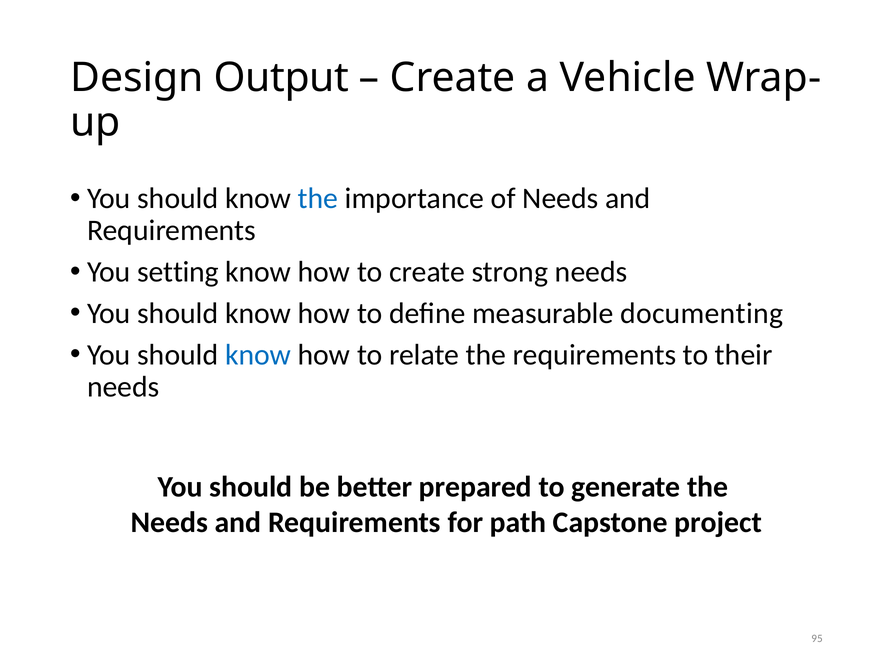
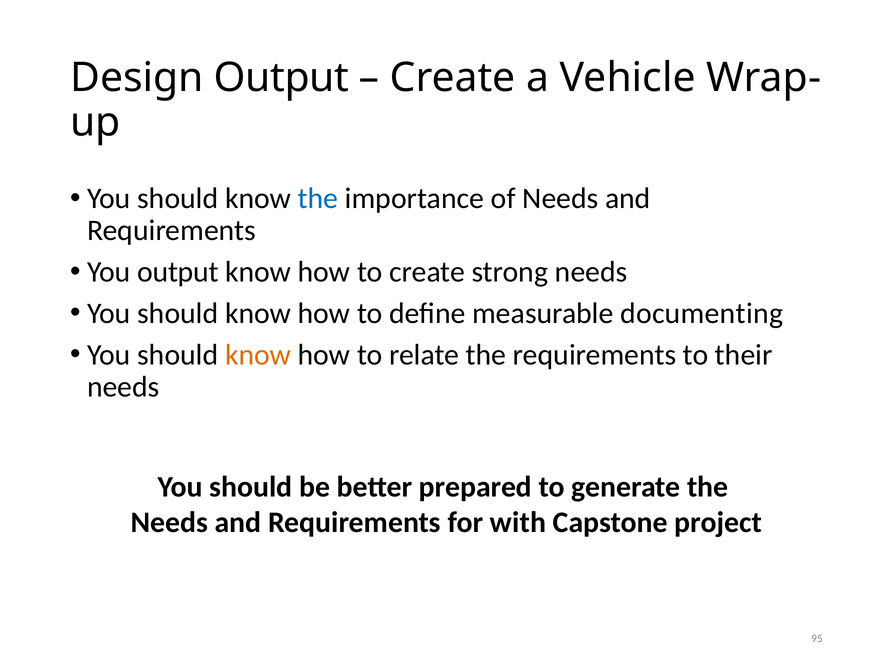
You setting: setting -> output (178, 272)
know colour: blue -> orange (258, 355)
path: path -> with (518, 523)
